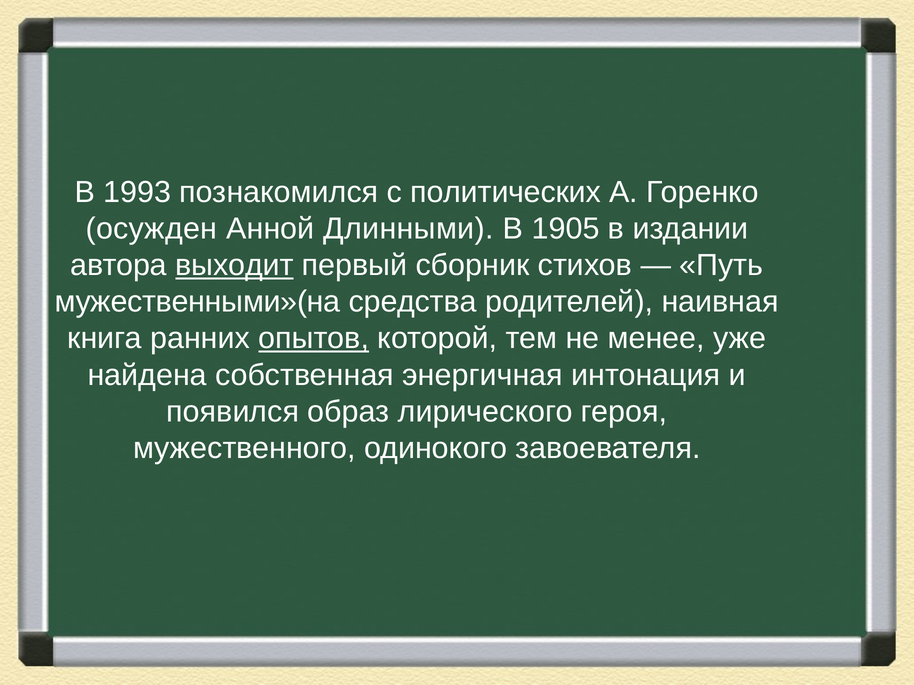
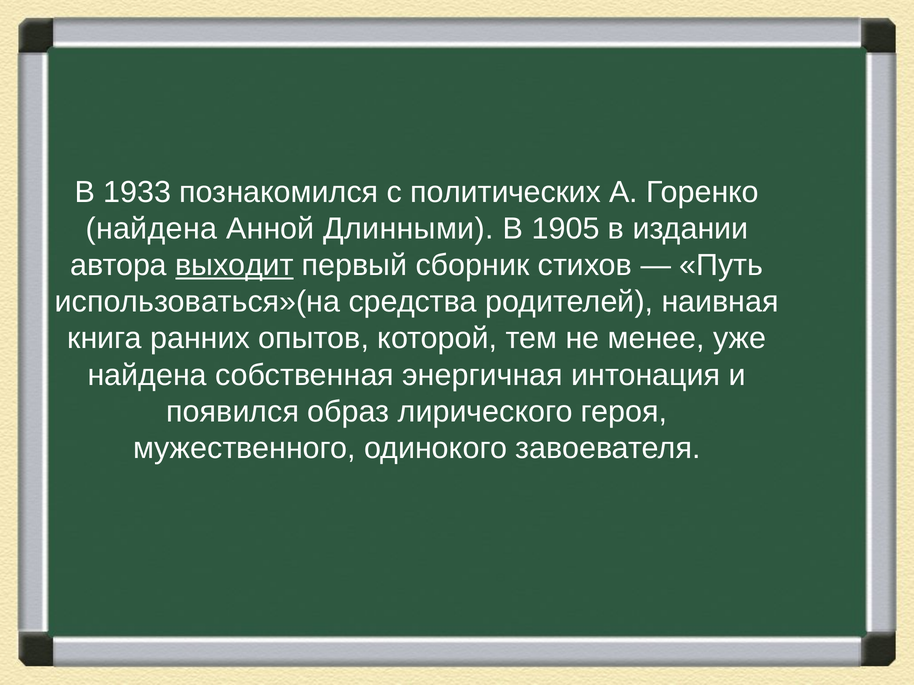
1993: 1993 -> 1933 (137, 192)
осужден: осужден -> найдена (151, 229)
мужественными»(на: мужественными»(на -> использоваться»(на (198, 302)
опытов underline: present -> none (314, 339)
